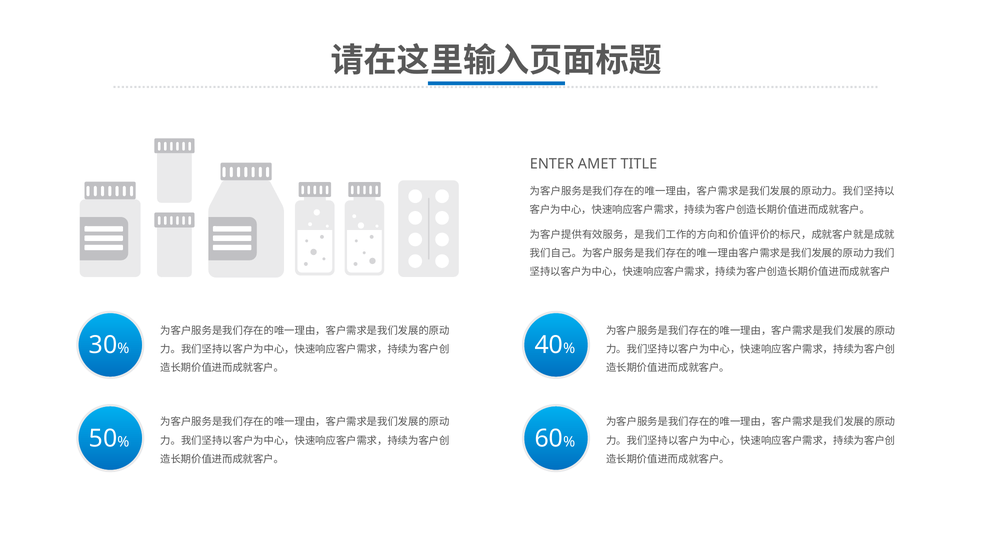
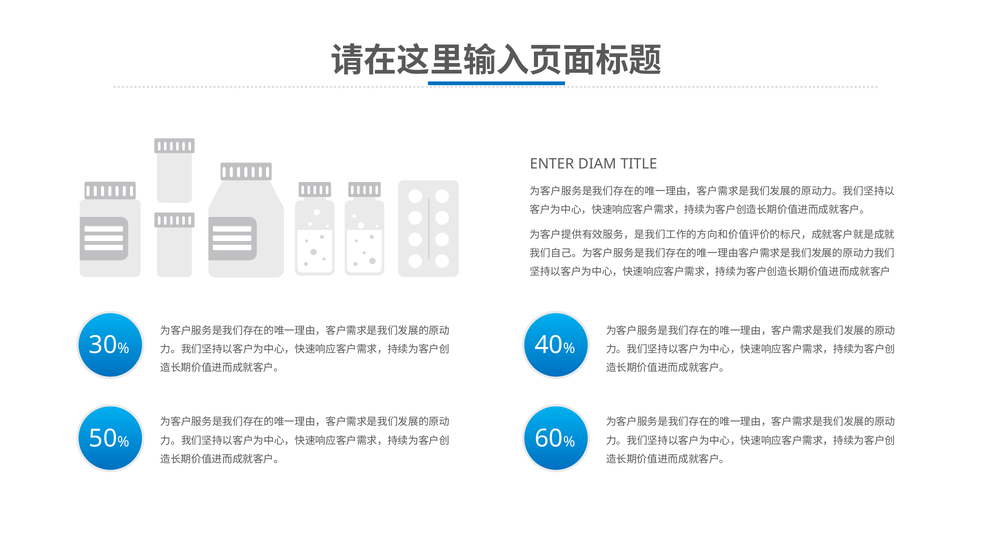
AMET: AMET -> DIAM (597, 164)
